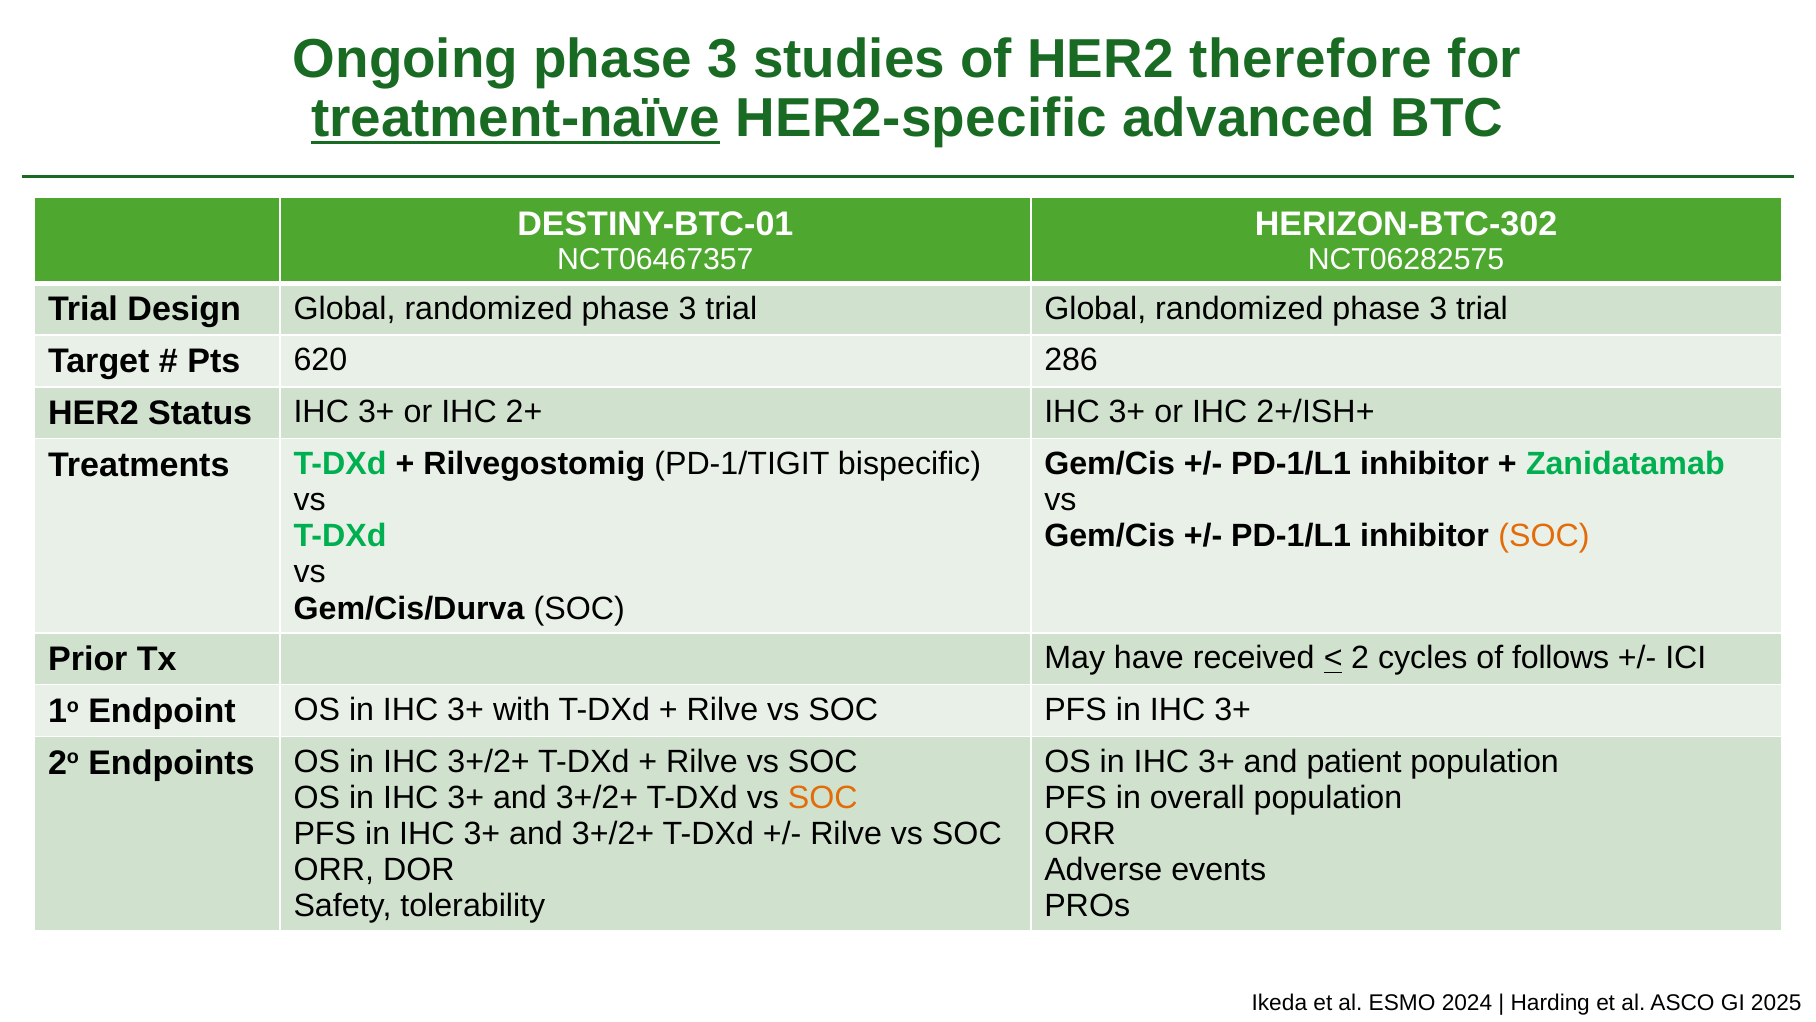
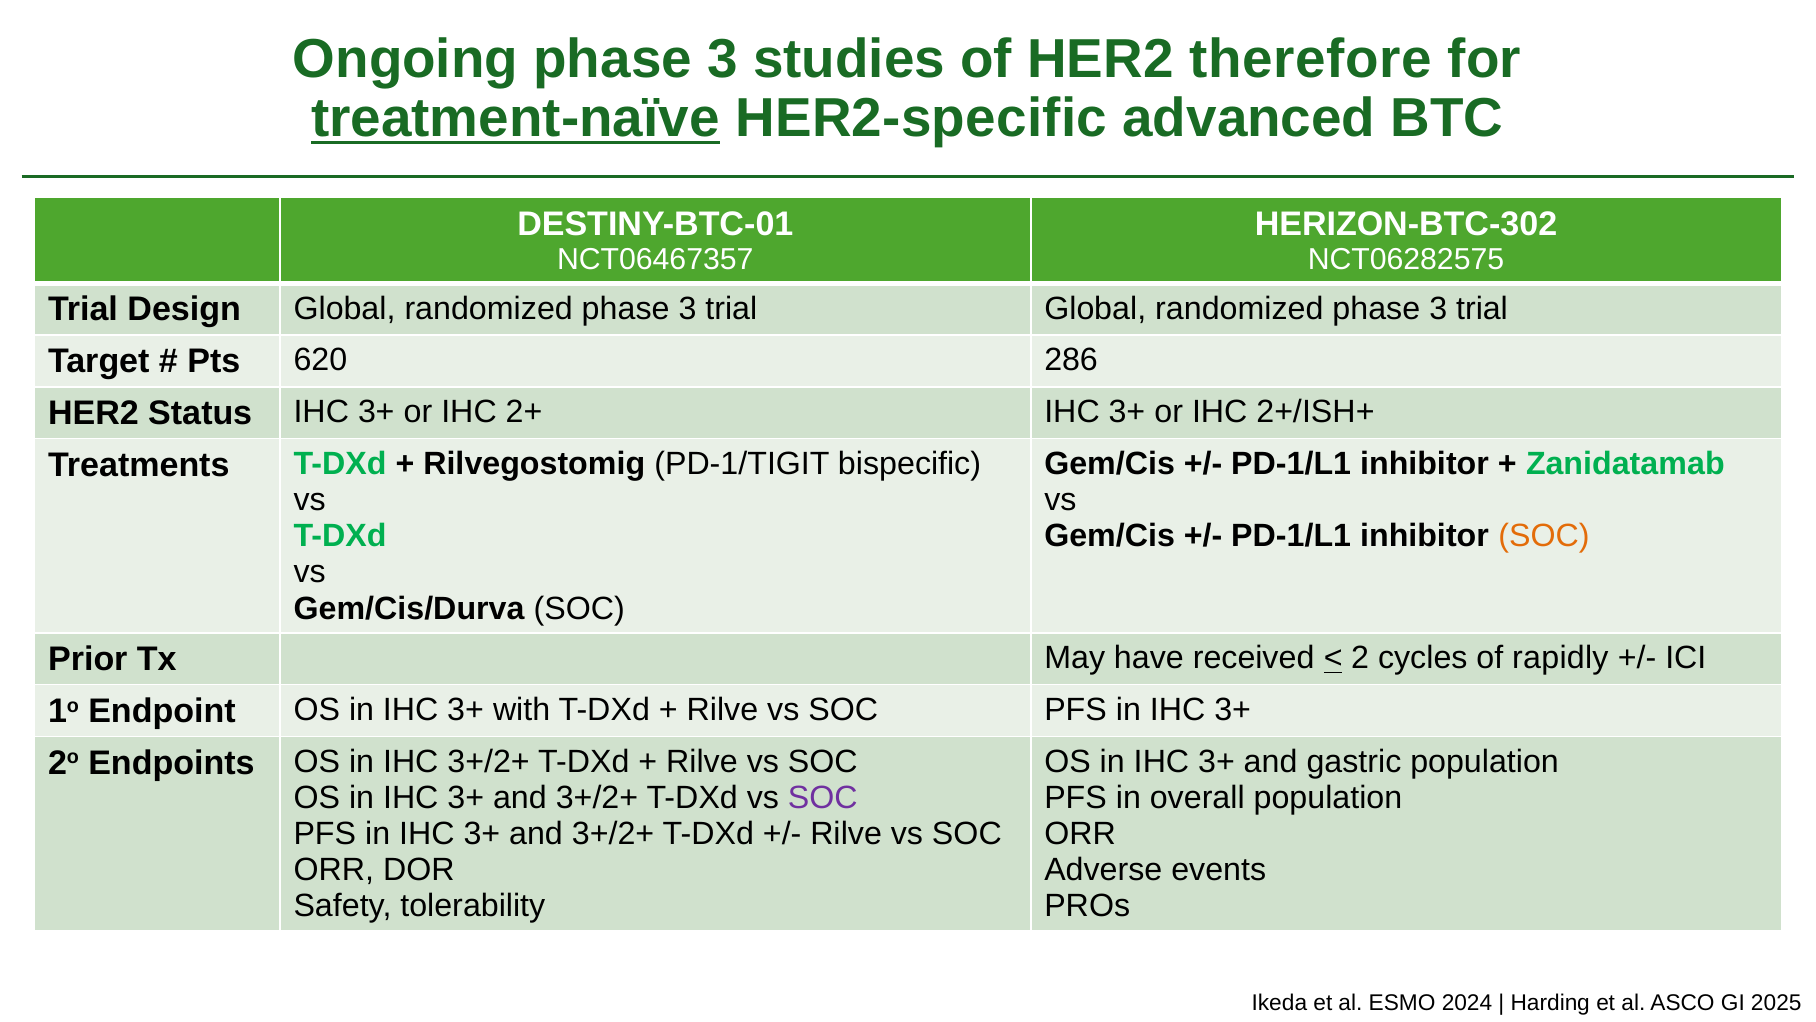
follows: follows -> rapidly (1560, 658)
patient: patient -> gastric (1354, 761)
SOC colour: orange -> purple (823, 798)
